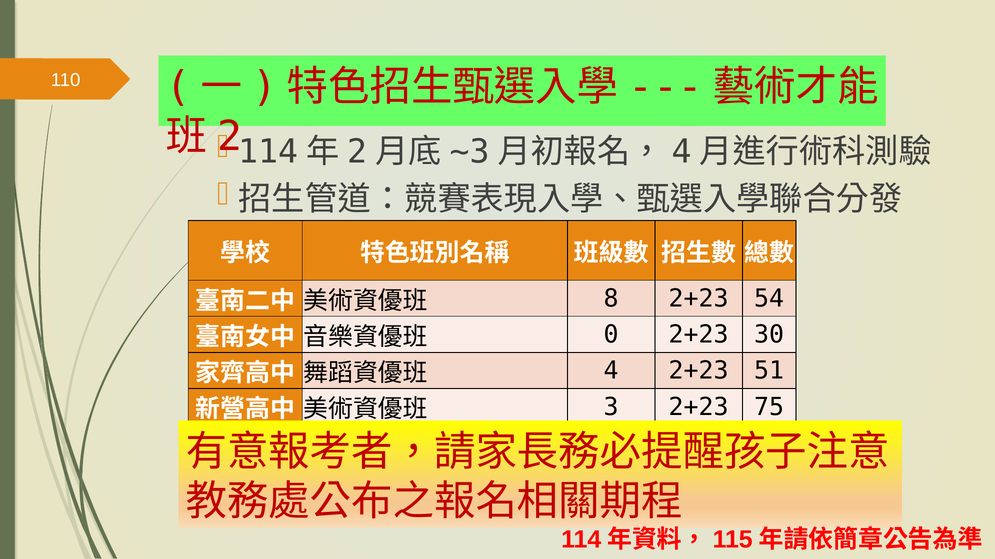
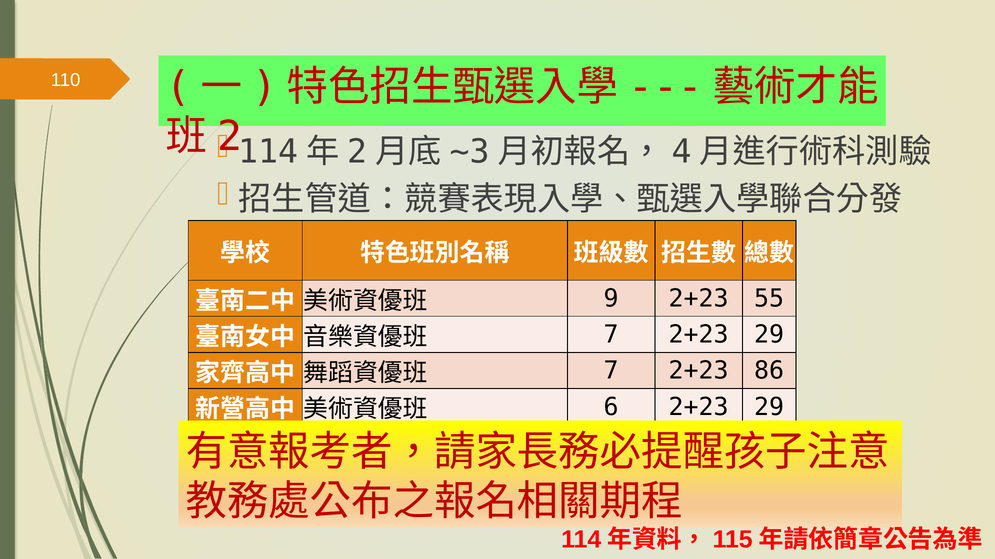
8: 8 -> 9 (611, 299)
54: 54 -> 55 (769, 299)
0: 0 -> 7 (611, 335)
30: 30 -> 29 (769, 335)
4: 4 -> 7 (611, 371)
51: 51 -> 86 (769, 371)
3: 3 -> 6 (611, 407)
75: 75 -> 29 (769, 407)
